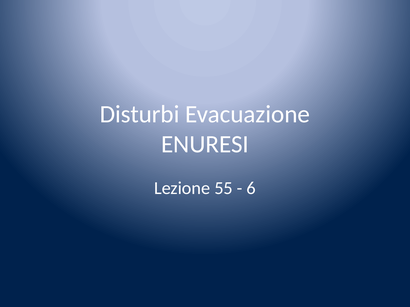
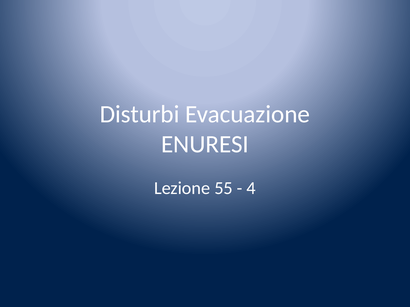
6: 6 -> 4 (251, 189)
